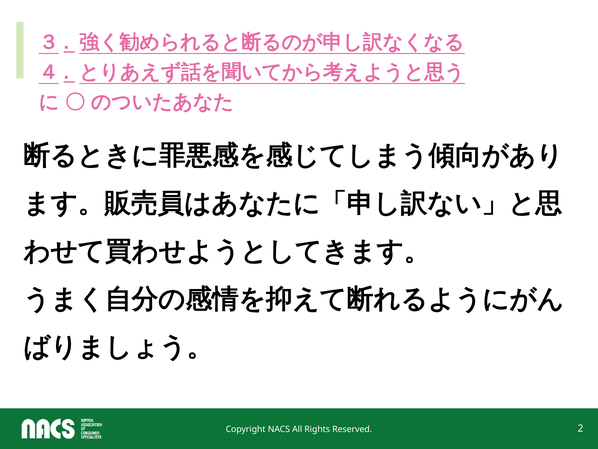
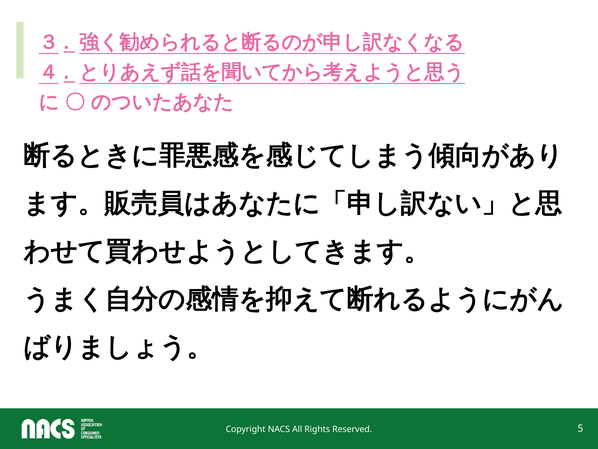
2: 2 -> 5 (580, 428)
